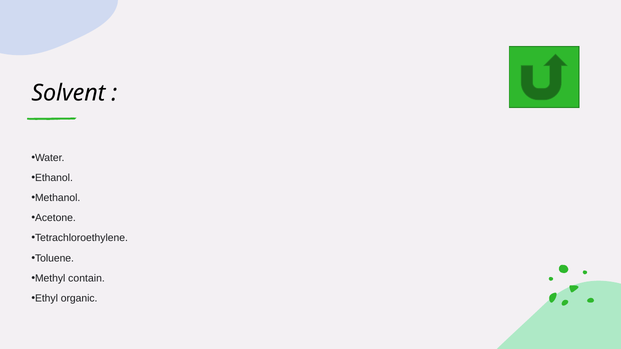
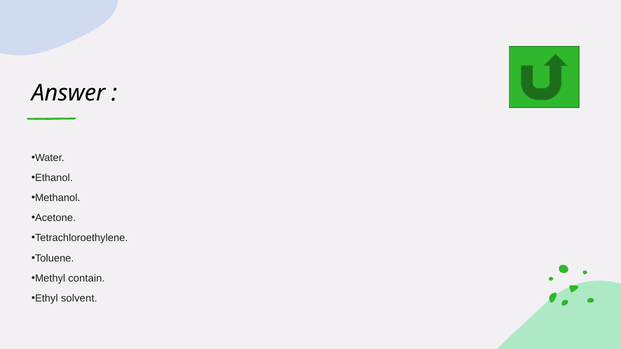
Solvent: Solvent -> Answer (68, 93)
organic: organic -> solvent (79, 299)
